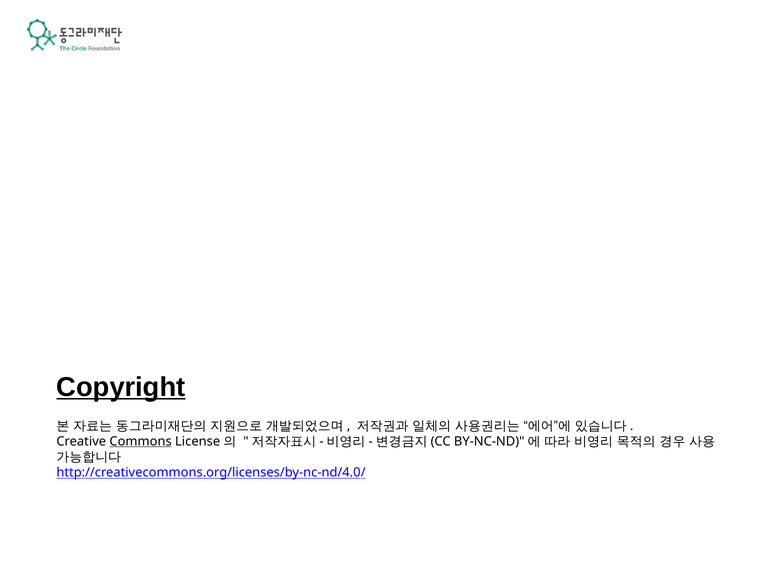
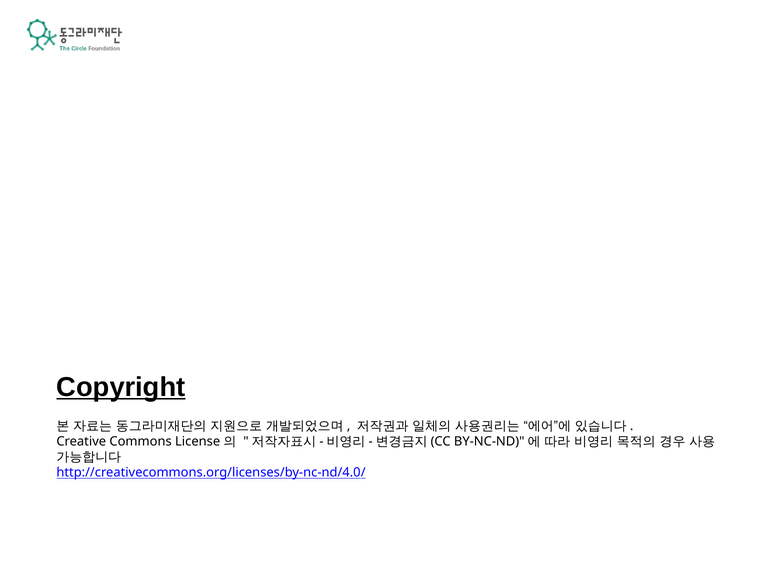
Commons underline: present -> none (141, 442)
